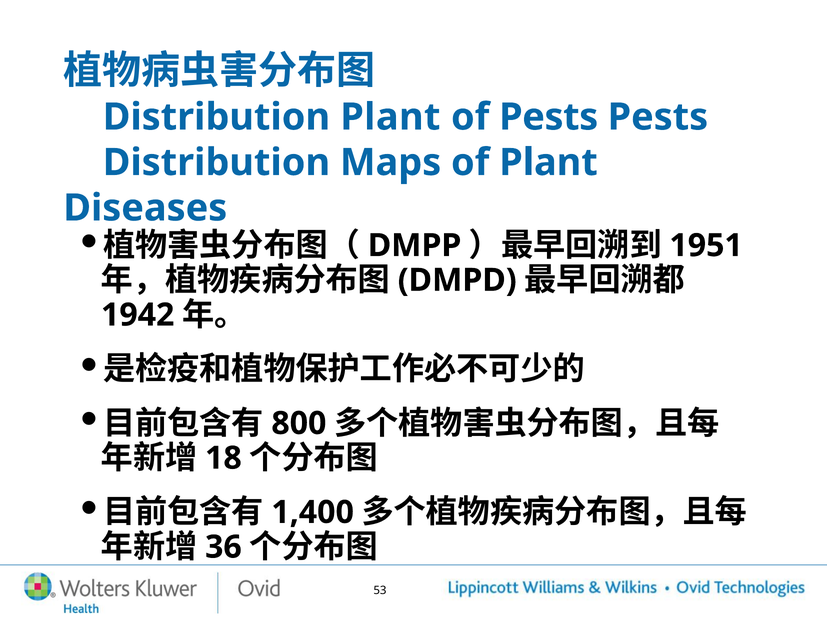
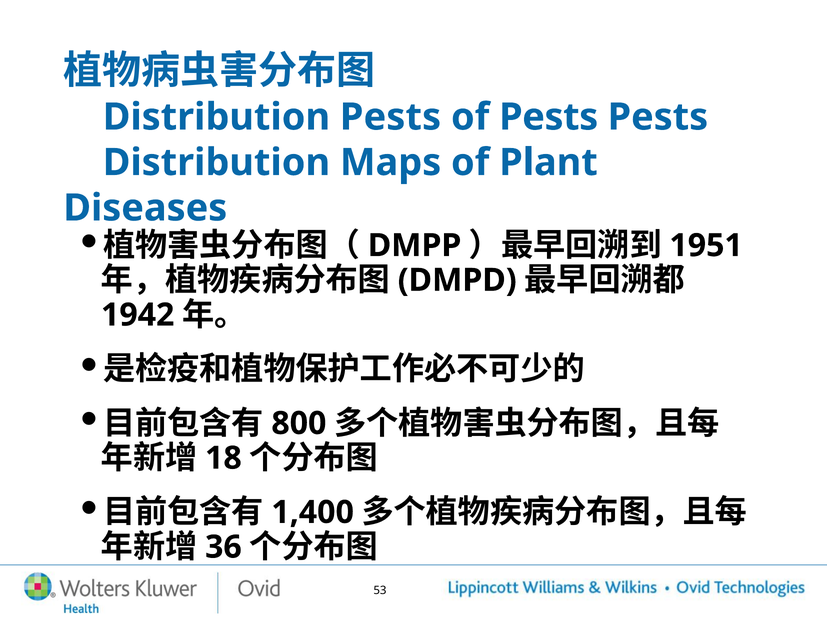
Distribution Plant: Plant -> Pests (390, 117)
